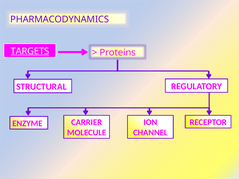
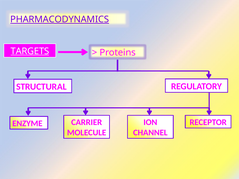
PHARMACODYNAMICS underline: none -> present (60, 19)
